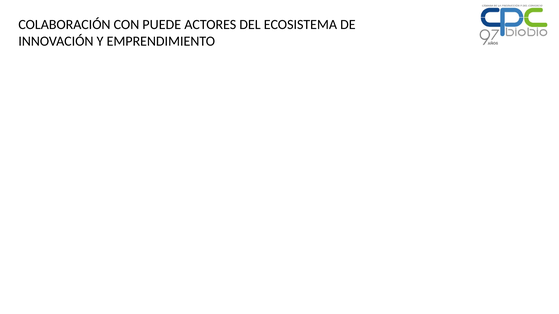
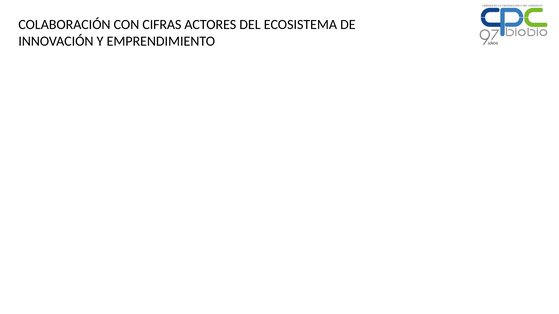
PUEDE: PUEDE -> CIFRAS (162, 25)
